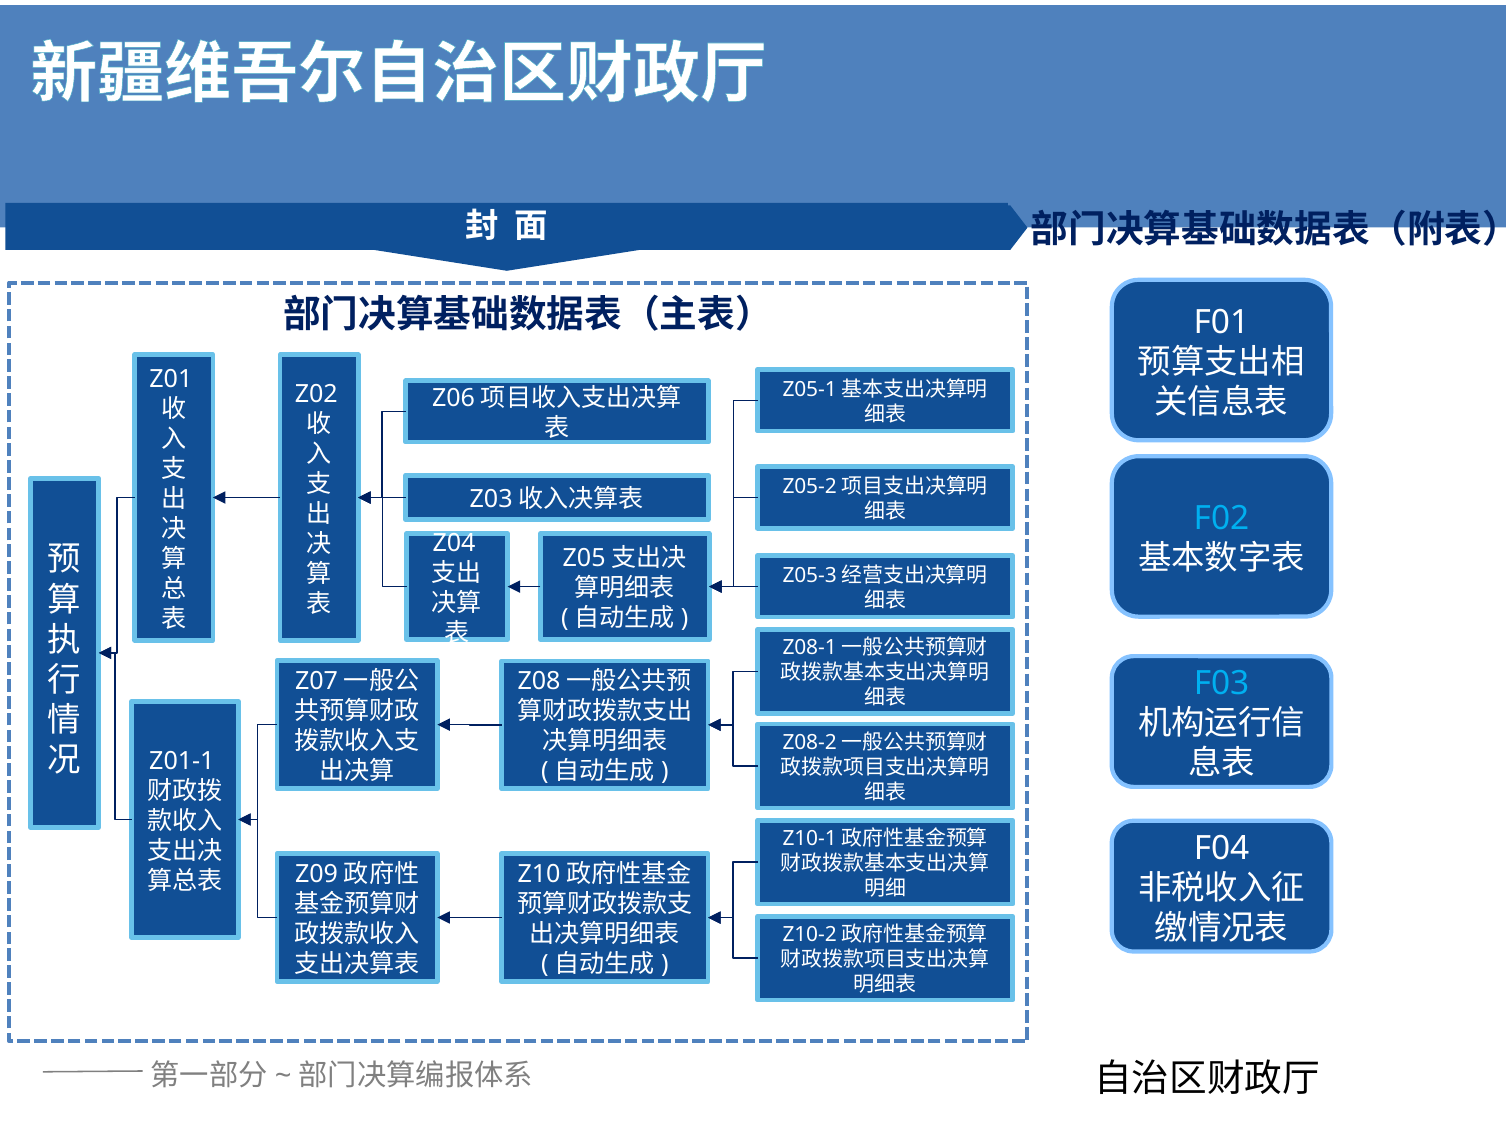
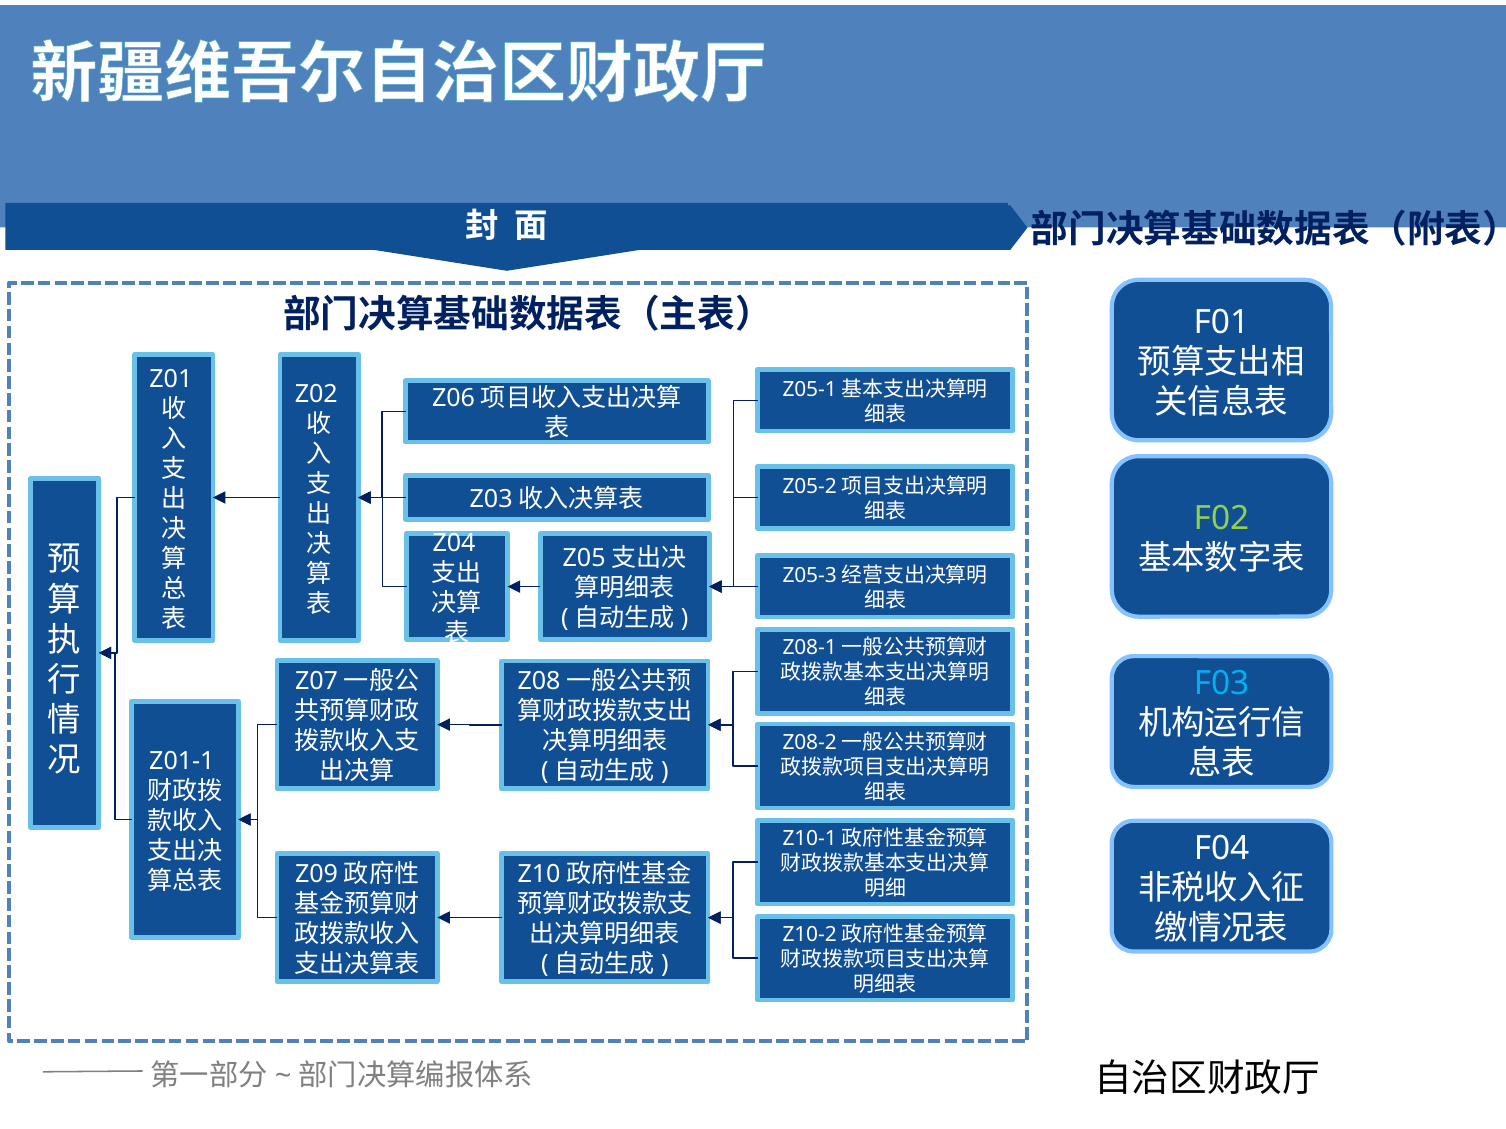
F02 colour: light blue -> light green (1221, 519)
